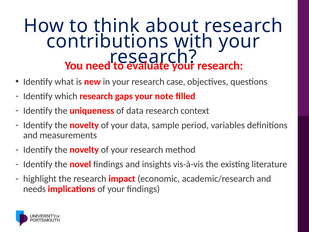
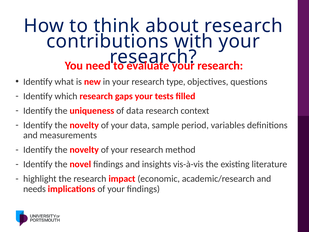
case: case -> type (176, 82)
note: note -> tests (164, 96)
